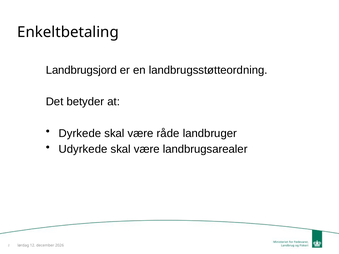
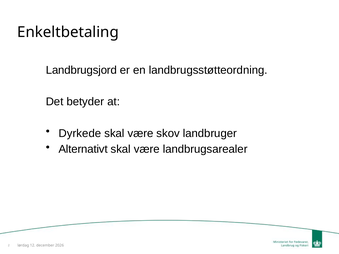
råde: råde -> skov (168, 133)
Udyrkede: Udyrkede -> Alternativt (83, 149)
